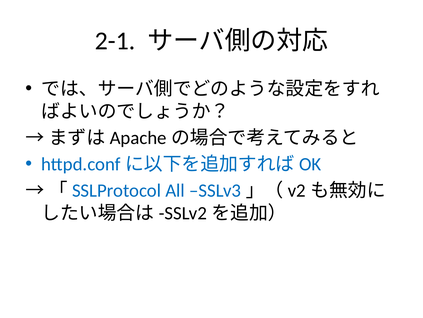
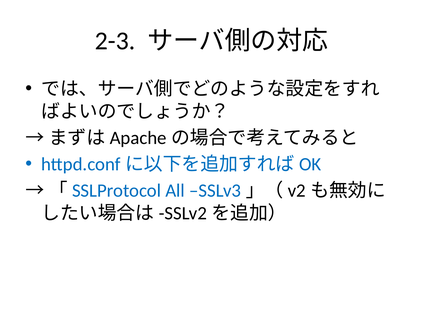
2-1: 2-1 -> 2-3 (115, 41)
